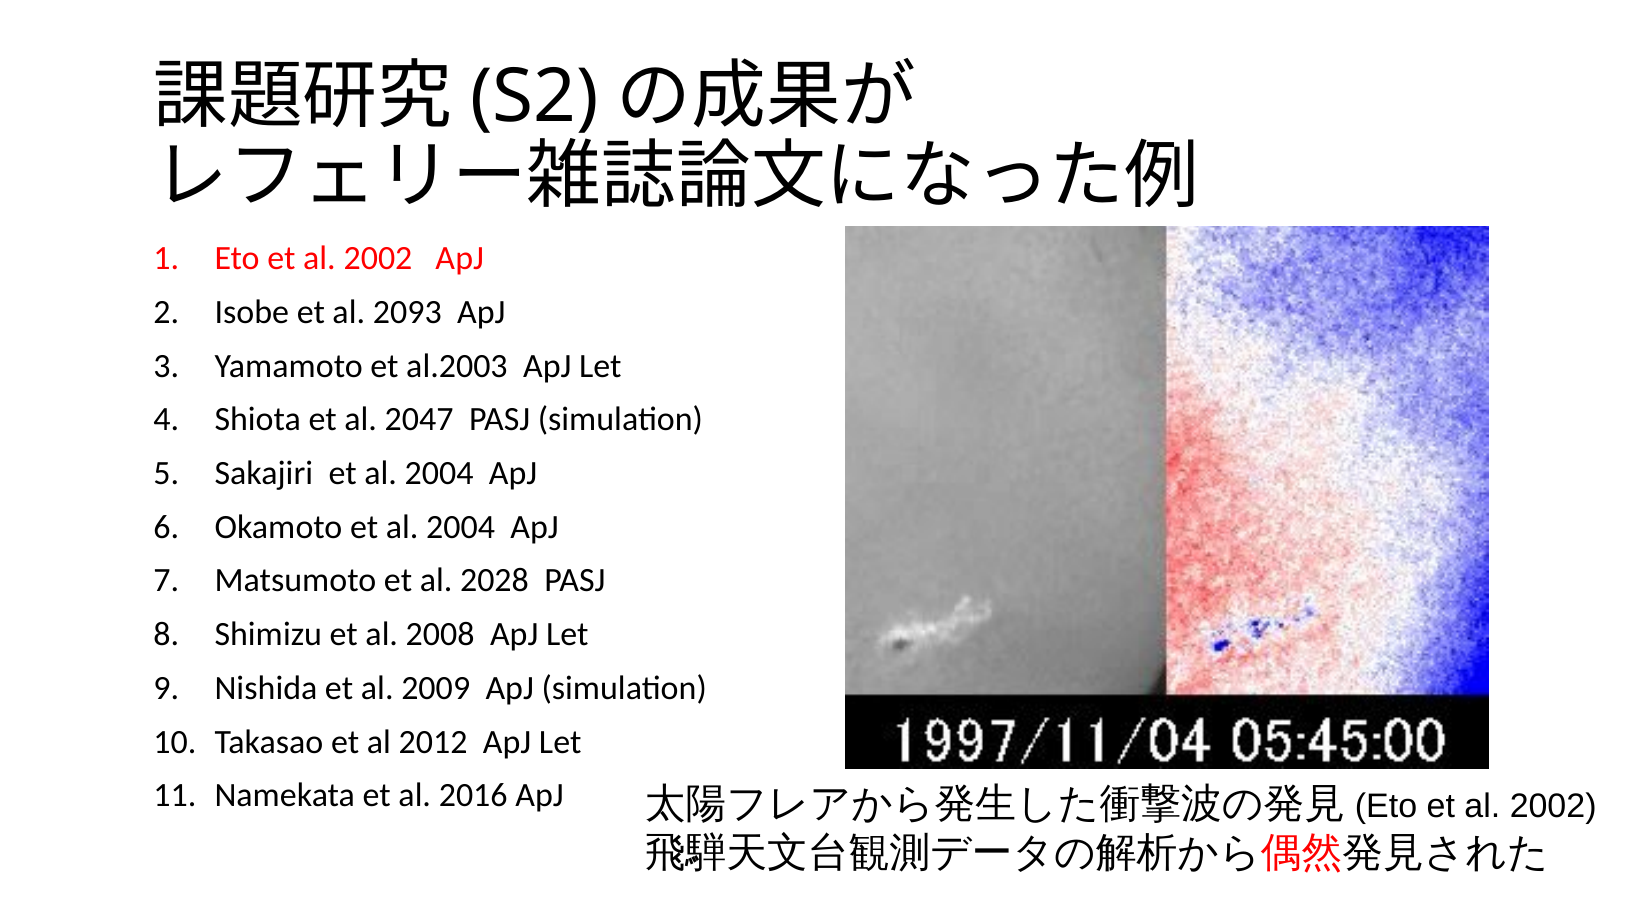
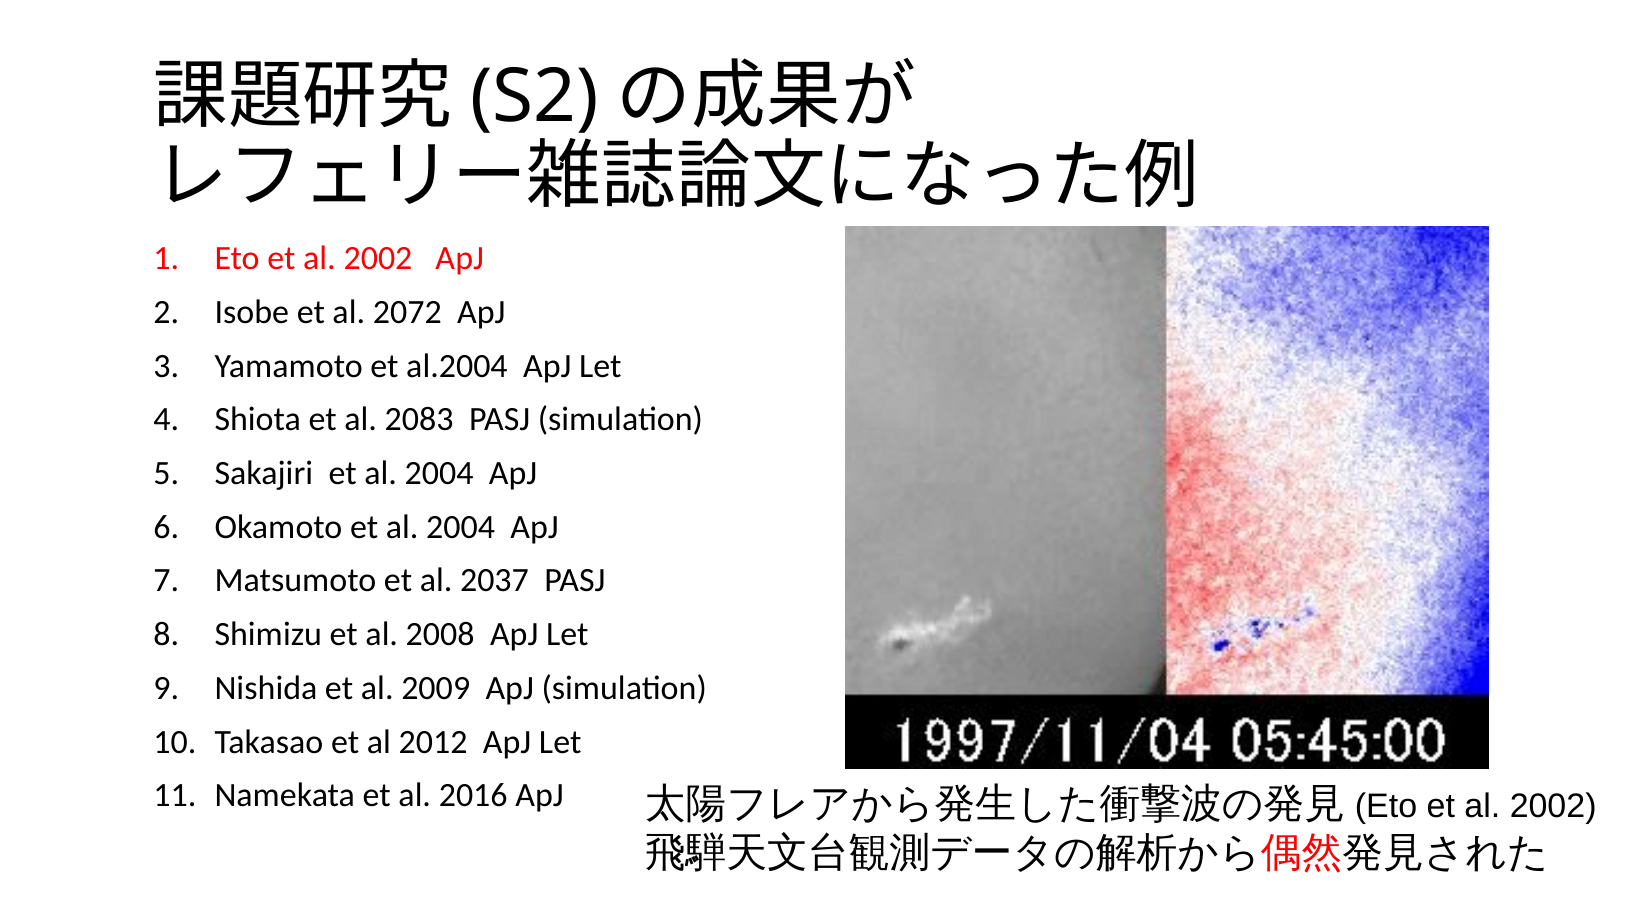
2093: 2093 -> 2072 (407, 312)
al.2003: al.2003 -> al.2004 (457, 366)
2047: 2047 -> 2083 (419, 420)
2028: 2028 -> 2037 (494, 581)
